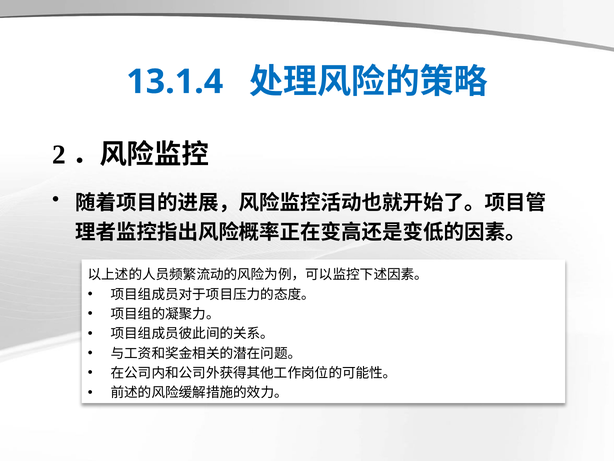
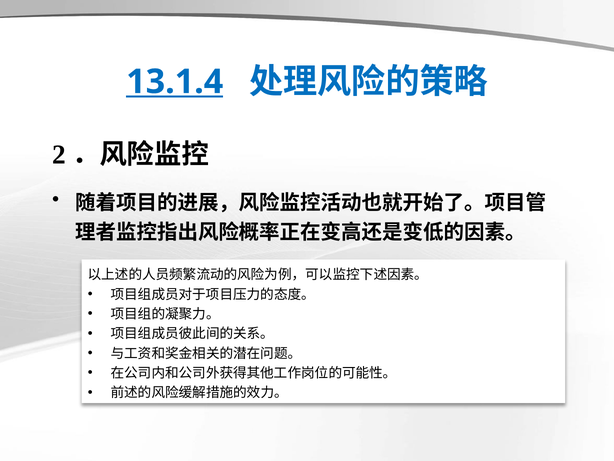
13.1.4 underline: none -> present (175, 82)
